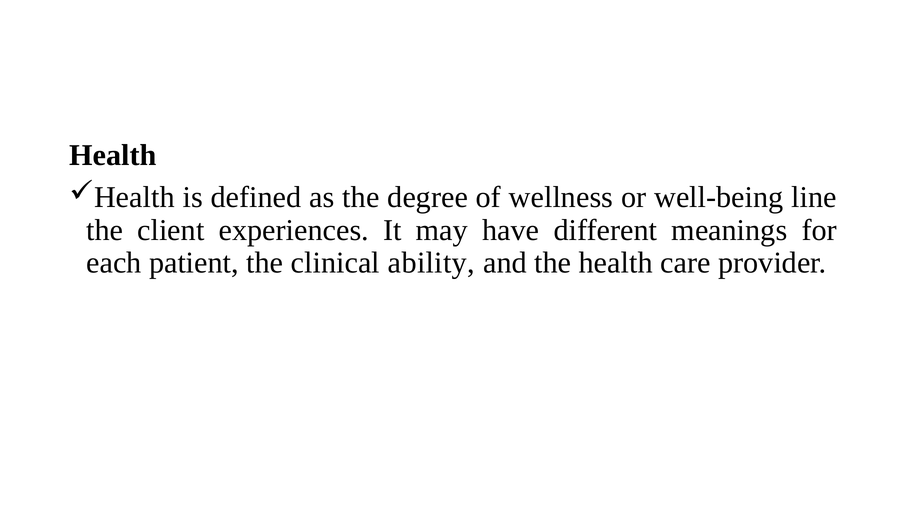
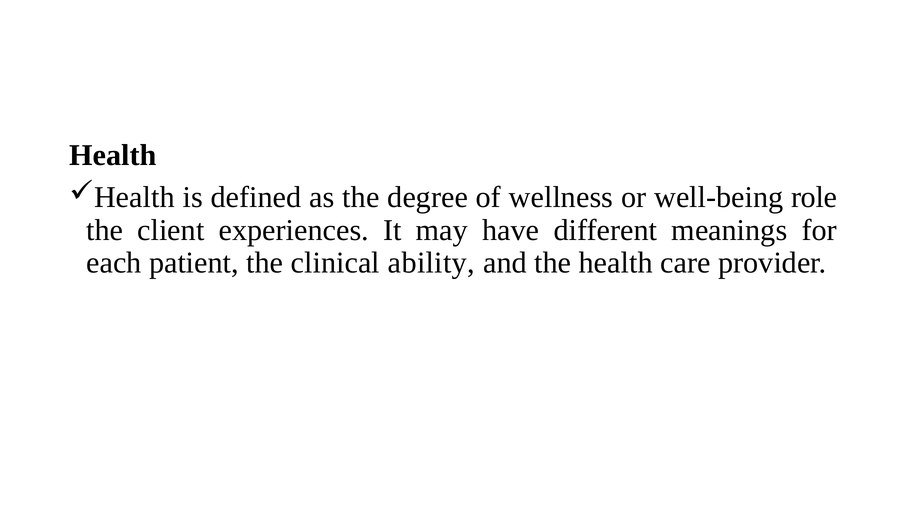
line: line -> role (814, 197)
